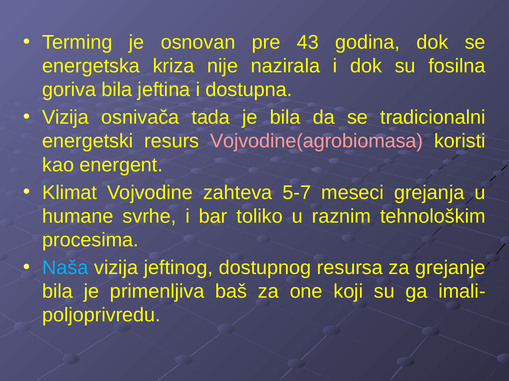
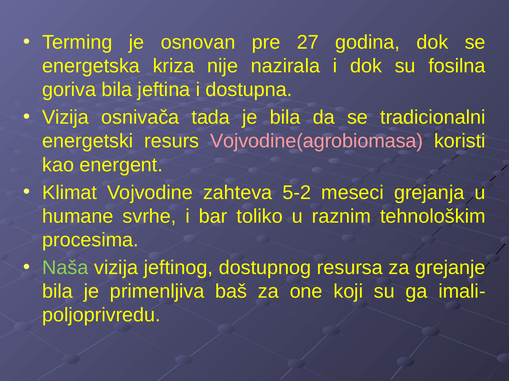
43: 43 -> 27 (308, 42)
5-7: 5-7 -> 5-2 (297, 193)
Naša colour: light blue -> light green (65, 268)
